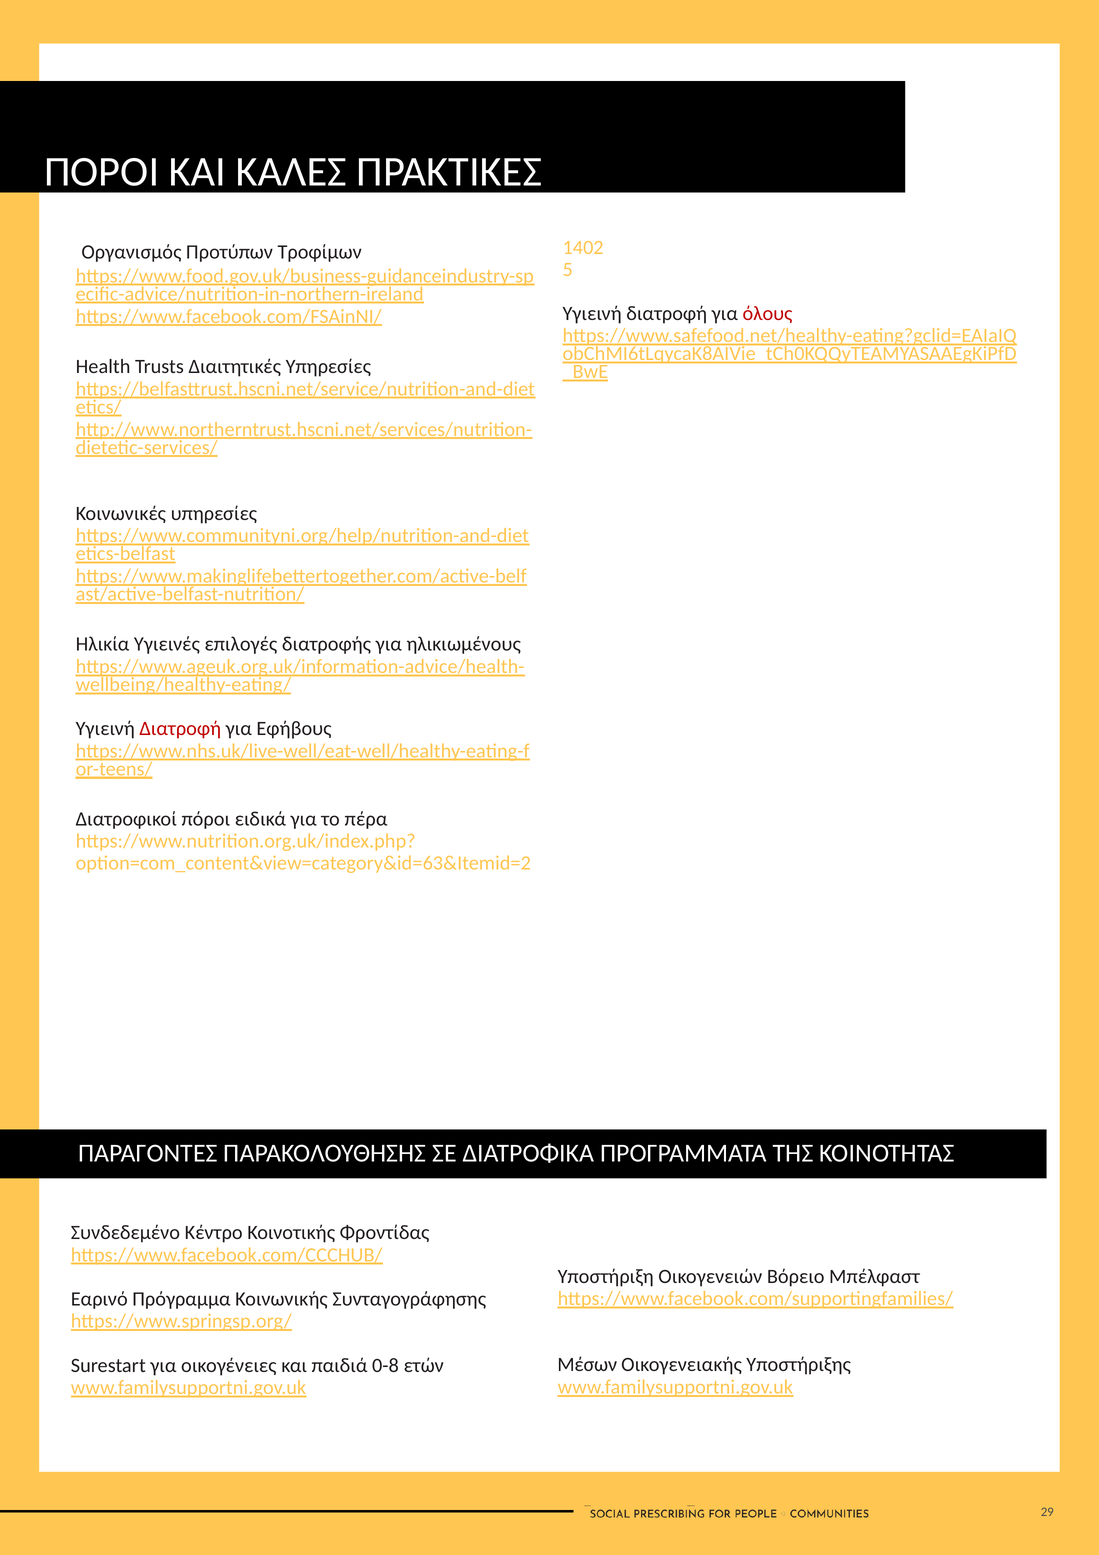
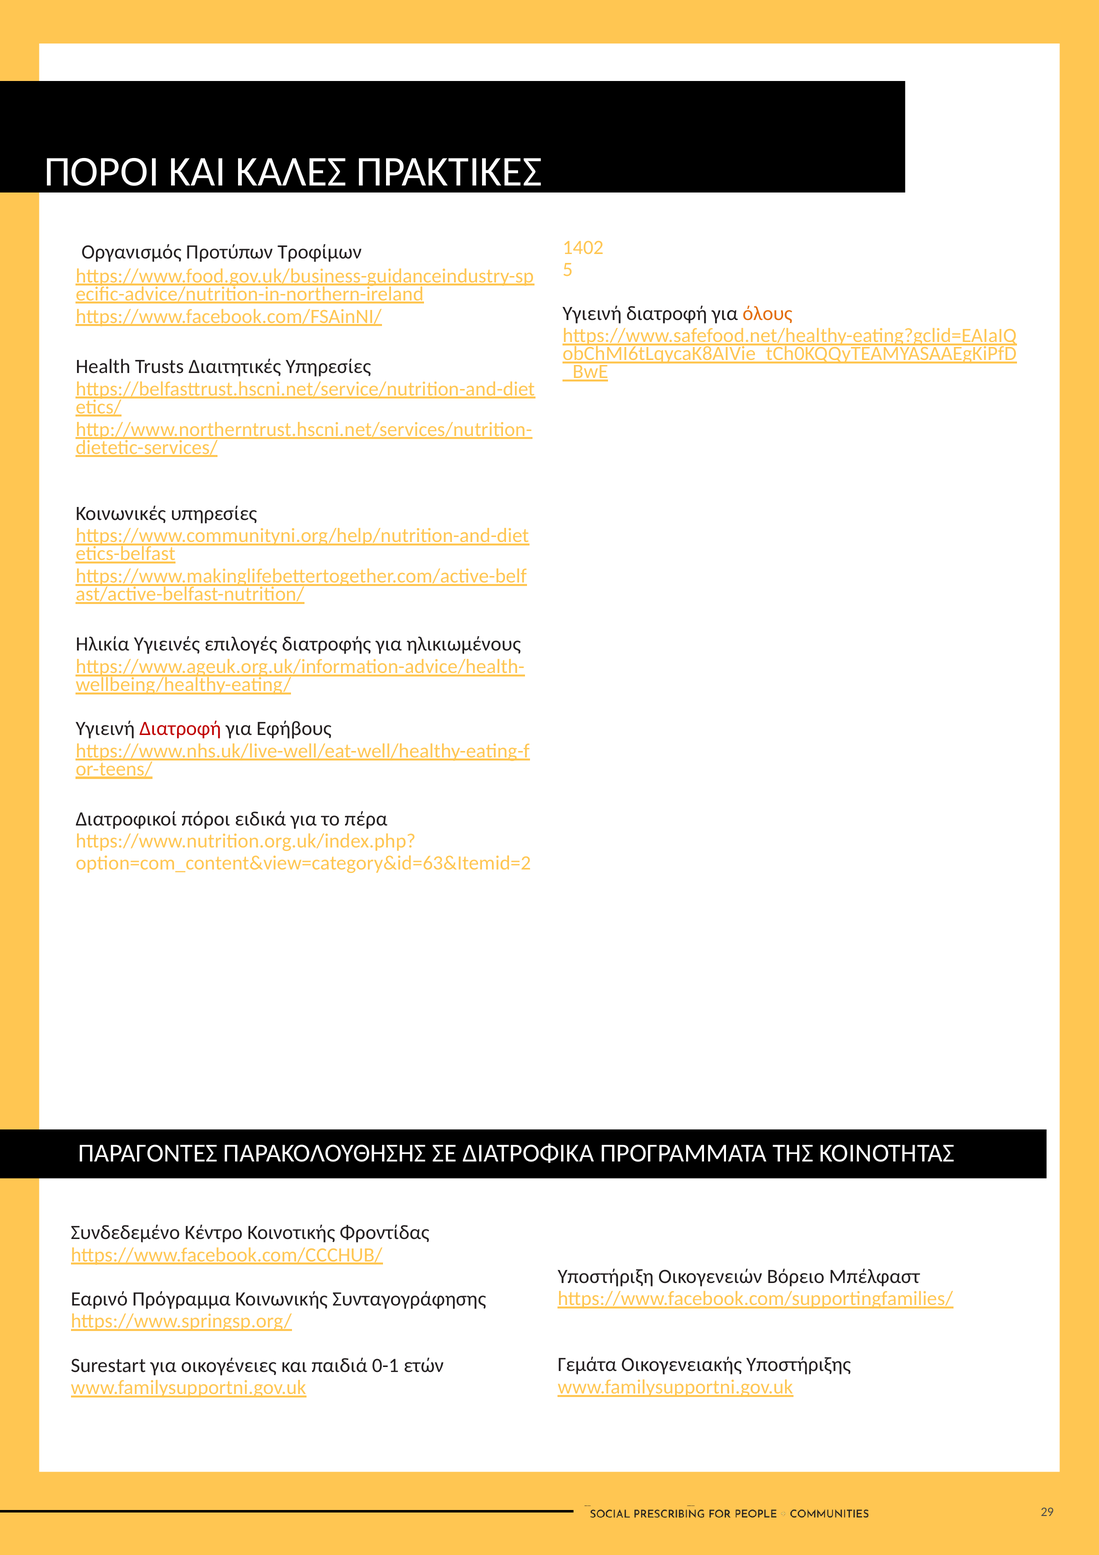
όλους colour: red -> orange (768, 313)
Μέσων: Μέσων -> Γεμάτα (587, 1364)
0-8: 0-8 -> 0-1 (385, 1365)
